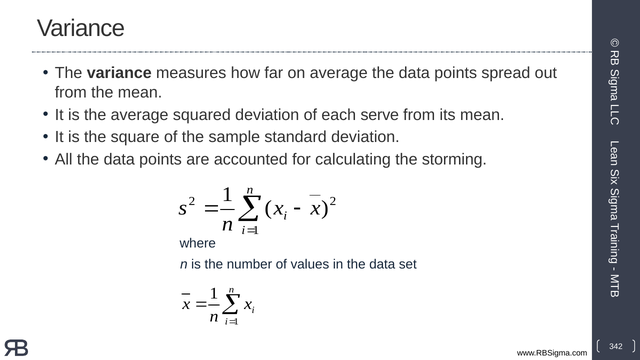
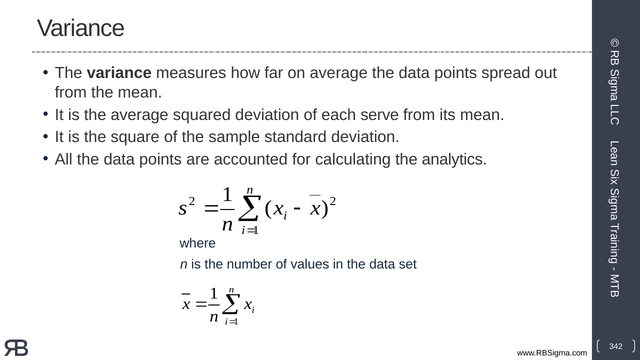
storming: storming -> analytics (454, 160)
